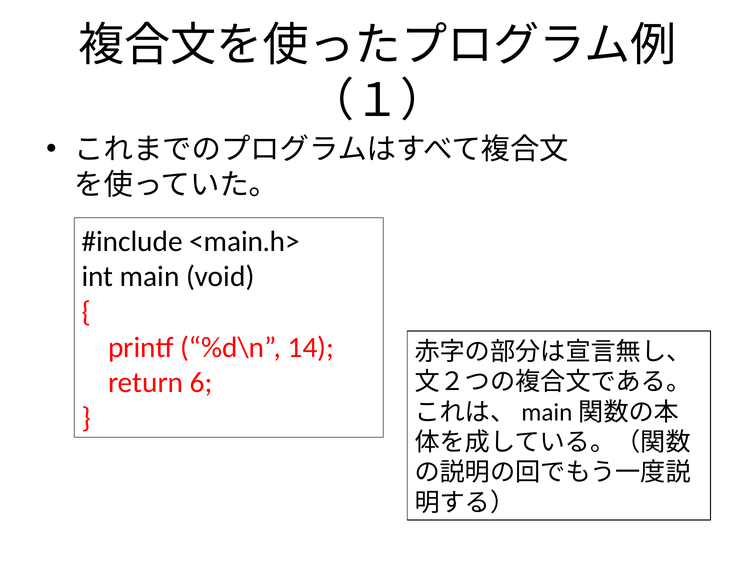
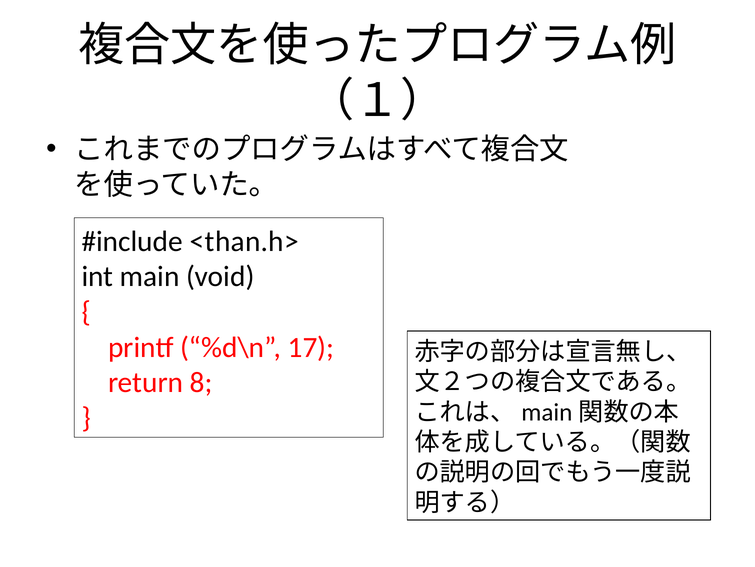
<main.h>: <main.h> -> <than.h> (244, 241)
14: 14 -> 17 (311, 347)
6: 6 -> 8 (201, 382)
